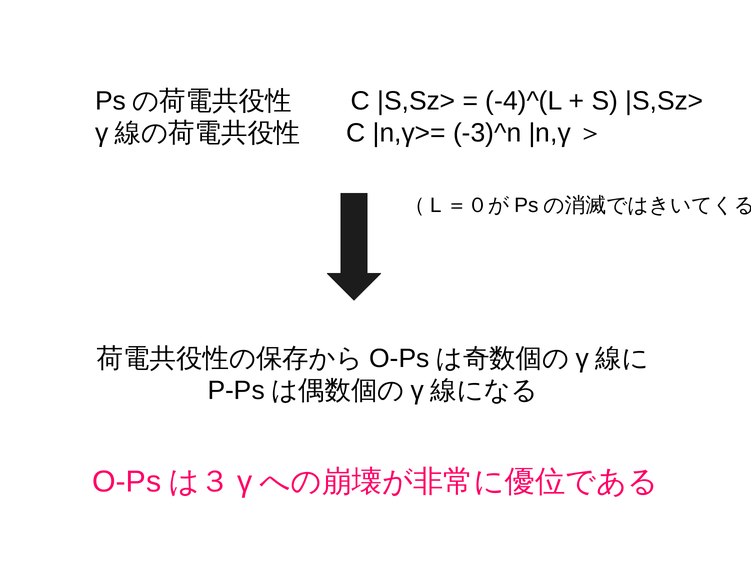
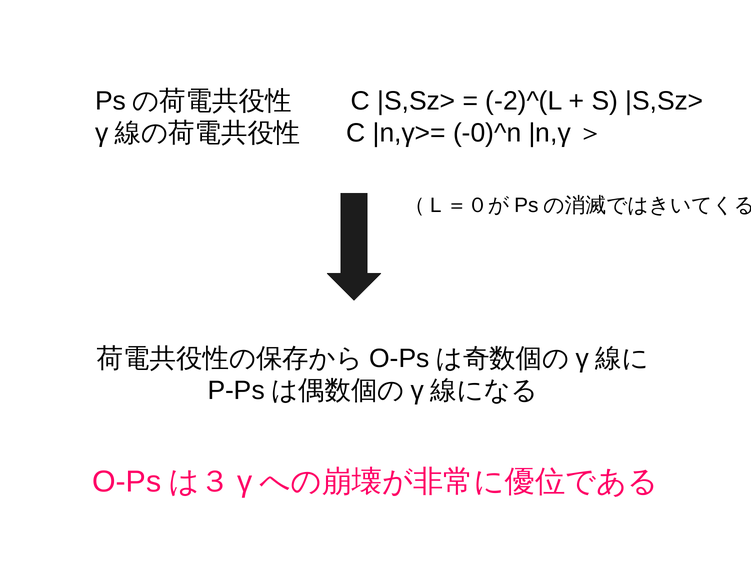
-4)^(L: -4)^(L -> -2)^(L (524, 101)
-3)^n: -3)^n -> -0)^n (487, 133)
